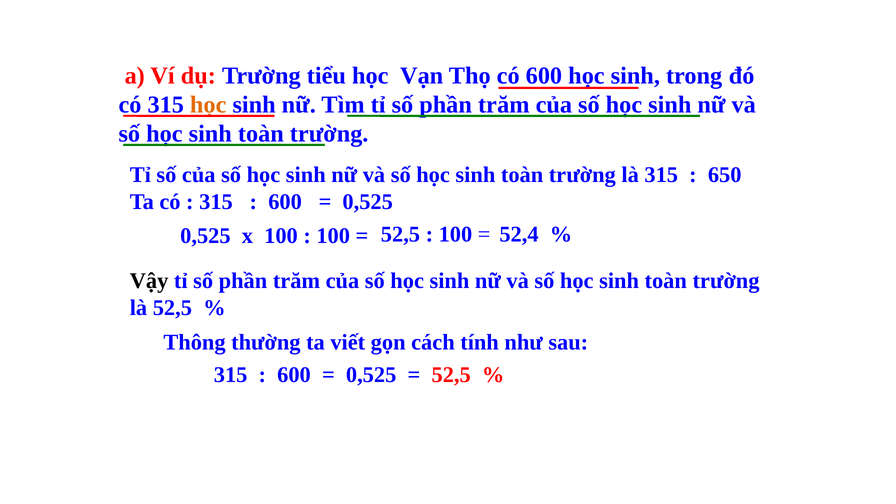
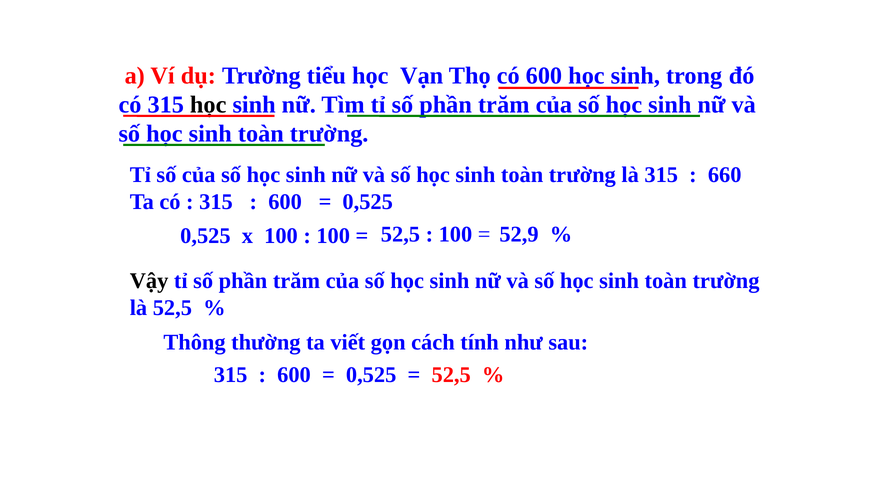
học colour: orange -> black (208, 105)
650: 650 -> 660 (725, 175)
52,4: 52,4 -> 52,9 (519, 234)
